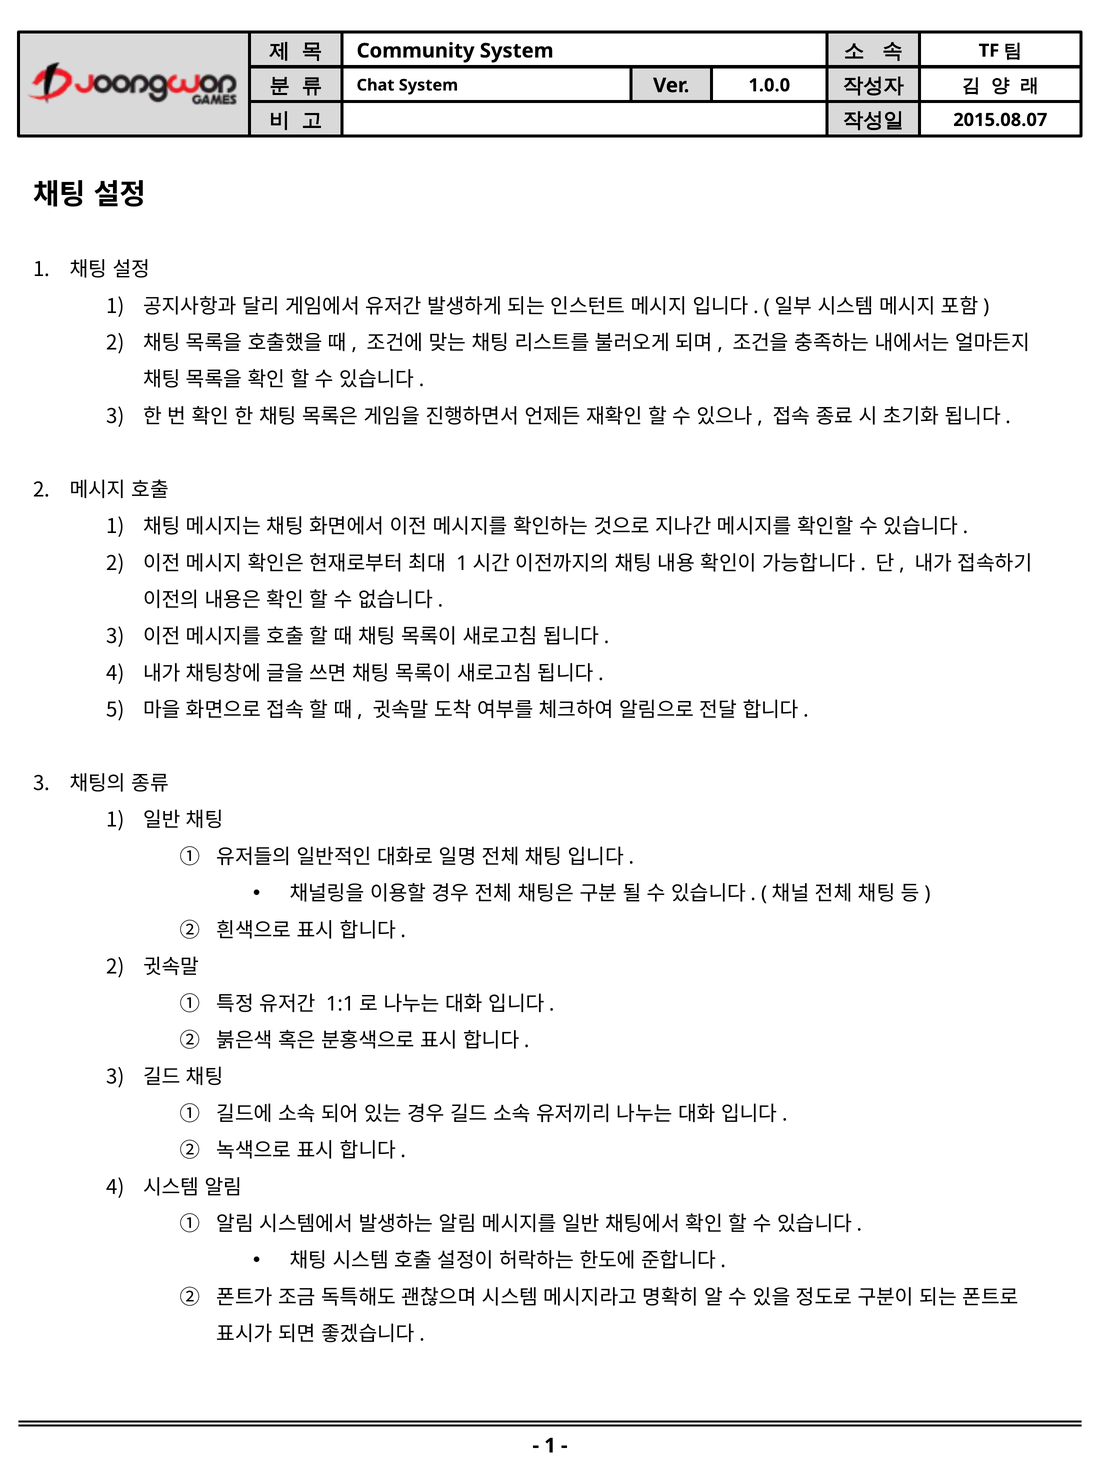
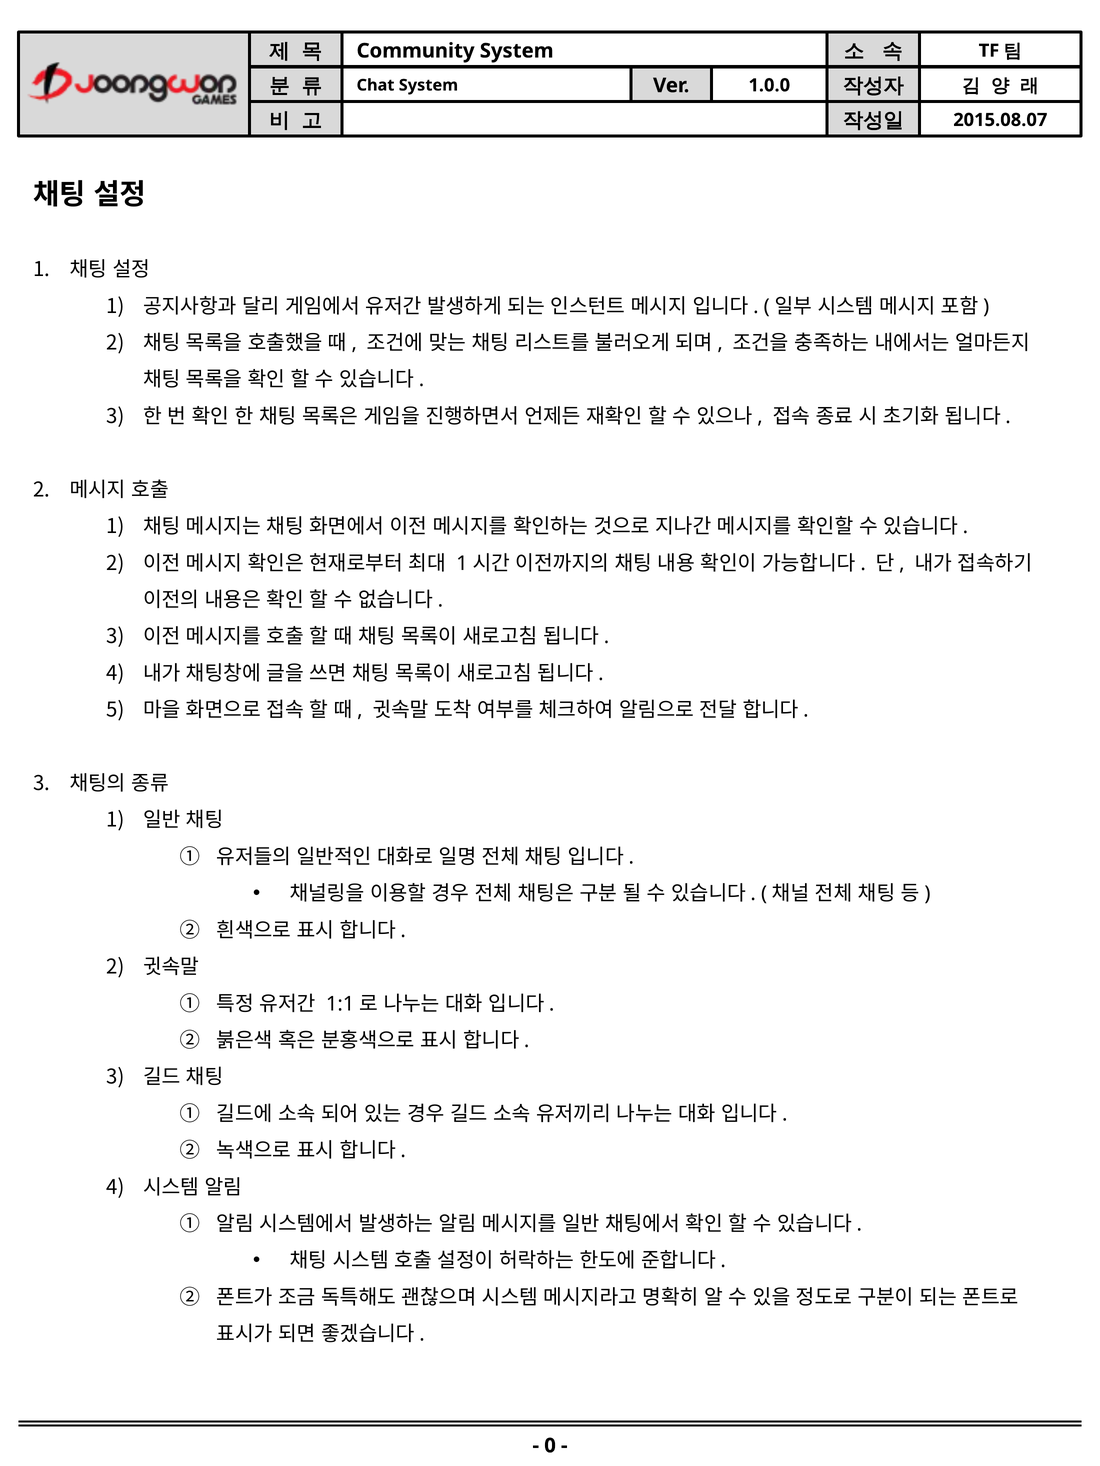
1: 1 -> 0 (550, 1446)
